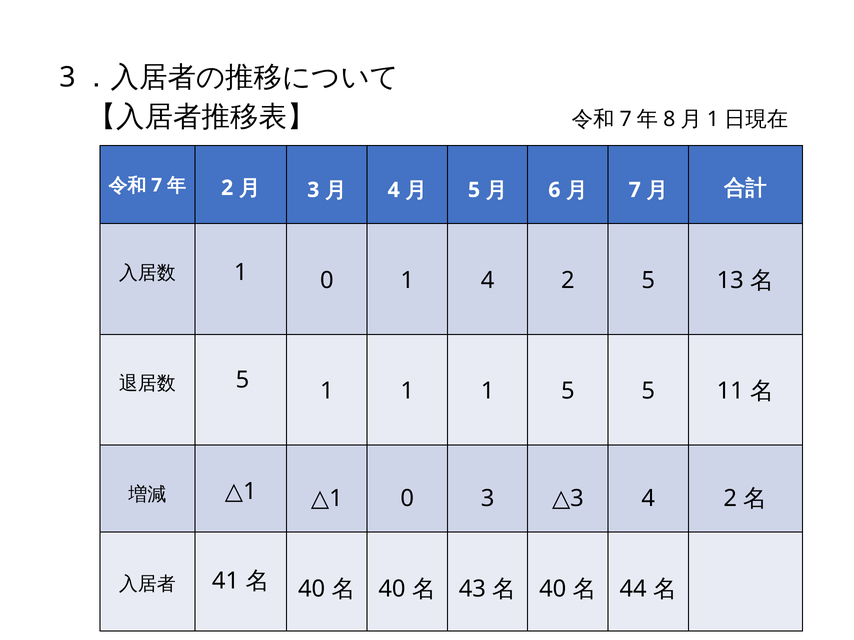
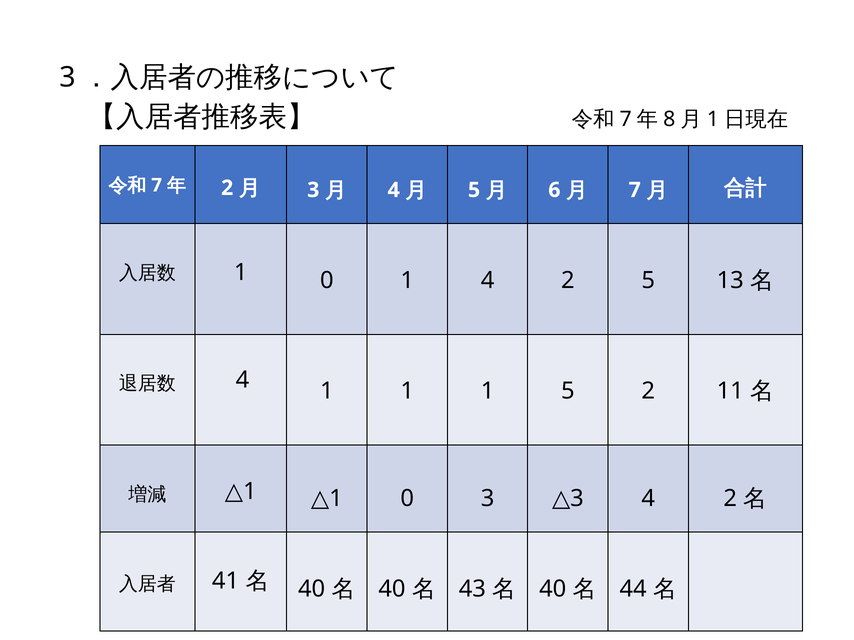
5: 5 -> 4 (242, 380)
5 5: 5 -> 2 (648, 391)
